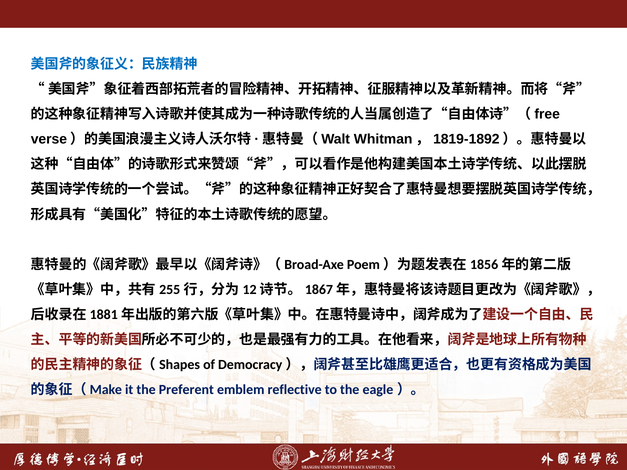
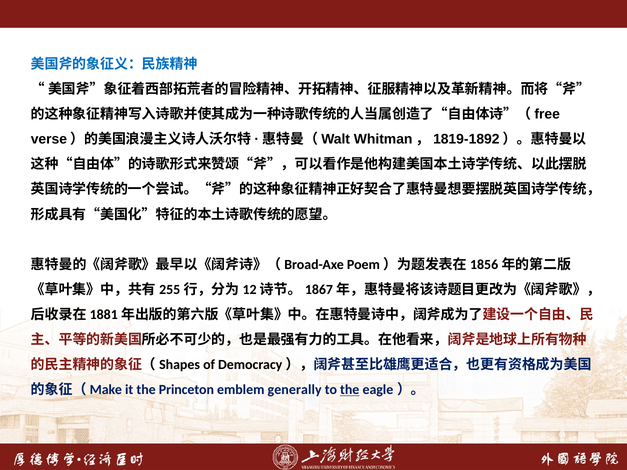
Preferent: Preferent -> Princeton (186, 390)
reflective: reflective -> generally (295, 390)
the underline: none -> present (350, 390)
